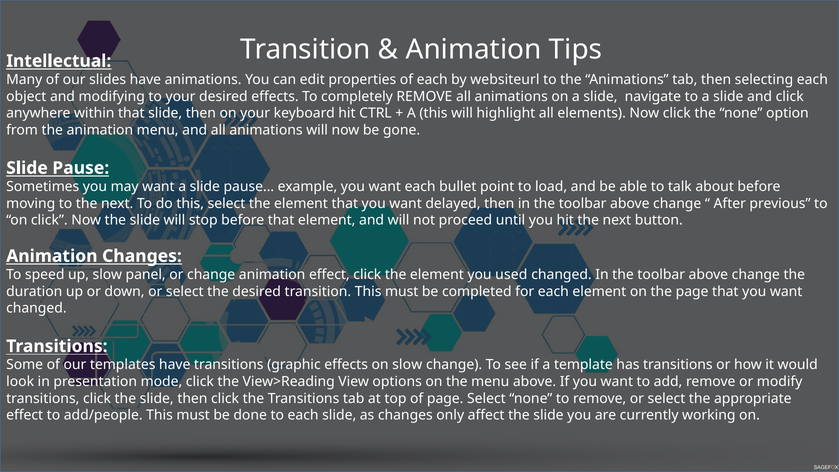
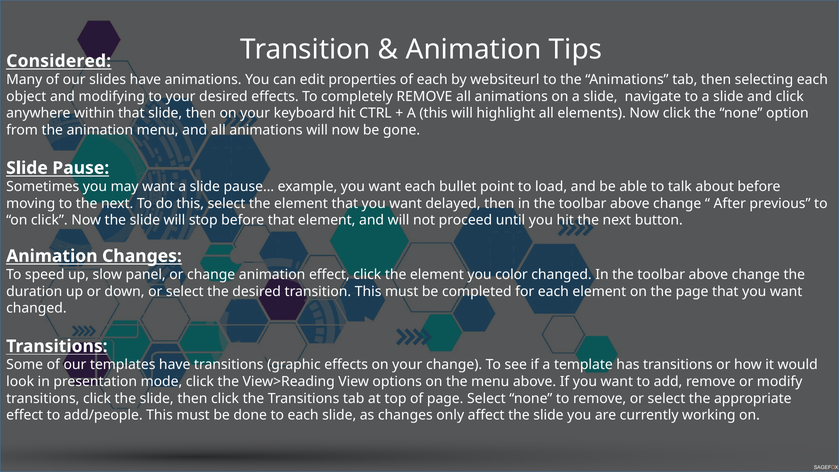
Intellectual: Intellectual -> Considered (59, 61)
used: used -> color (511, 275)
effects on slow: slow -> your (407, 365)
